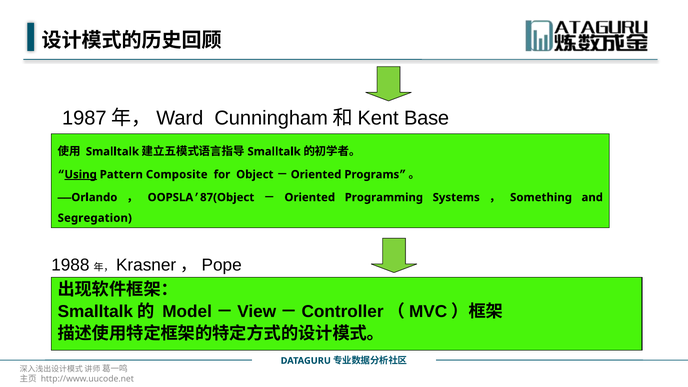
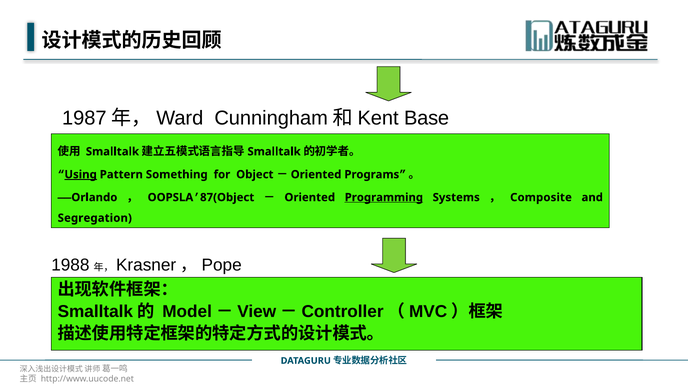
Composite: Composite -> Something (177, 174)
Programming underline: none -> present (384, 197)
Something: Something -> Composite (541, 197)
